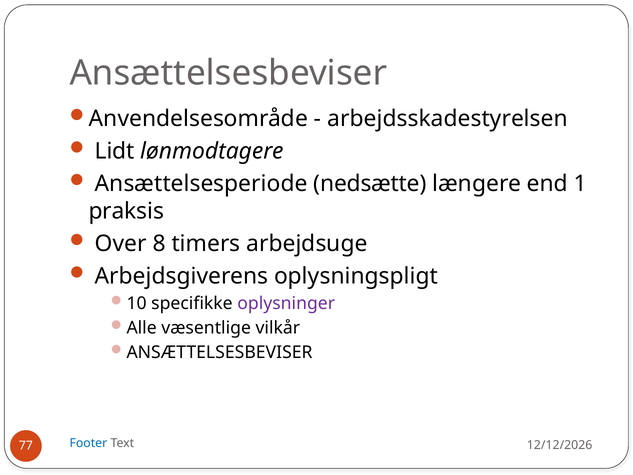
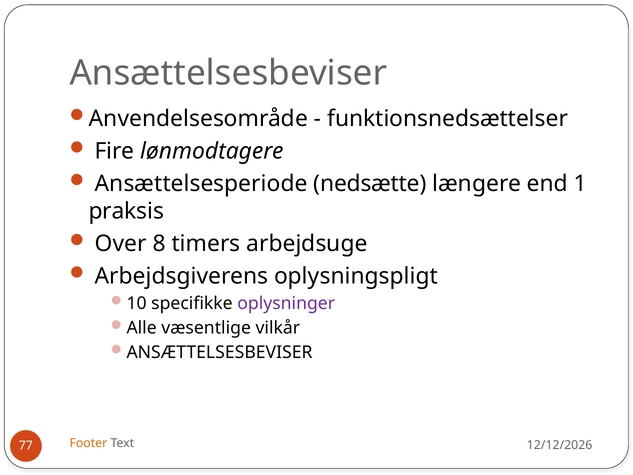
arbejdsskadestyrelsen: arbejdsskadestyrelsen -> funktionsnedsættelser (448, 119)
Lidt: Lidt -> Fire (115, 151)
Footer colour: blue -> orange (88, 443)
